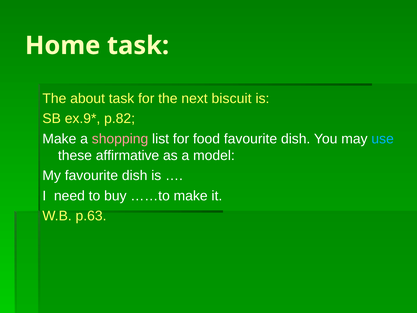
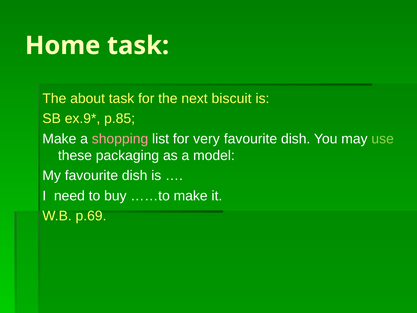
p.82: p.82 -> p.85 (120, 118)
food: food -> very (206, 139)
use colour: light blue -> light green (383, 139)
affirmative: affirmative -> packaging (127, 155)
p.63: p.63 -> p.69 (91, 216)
